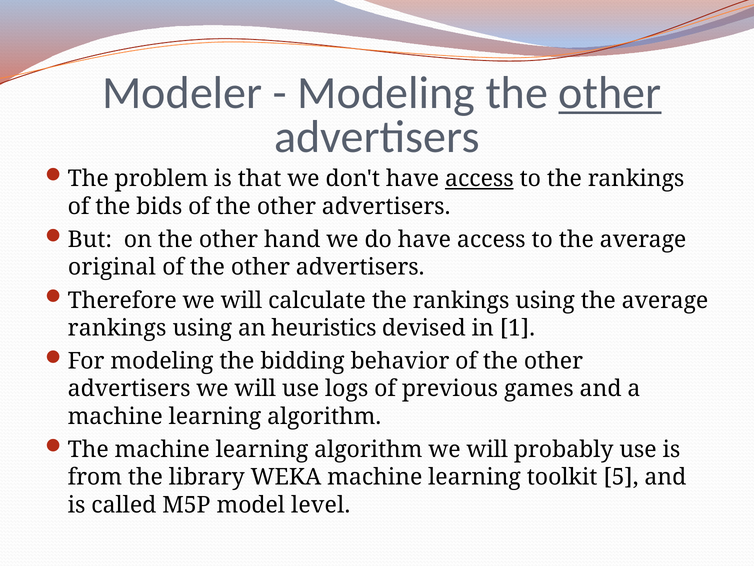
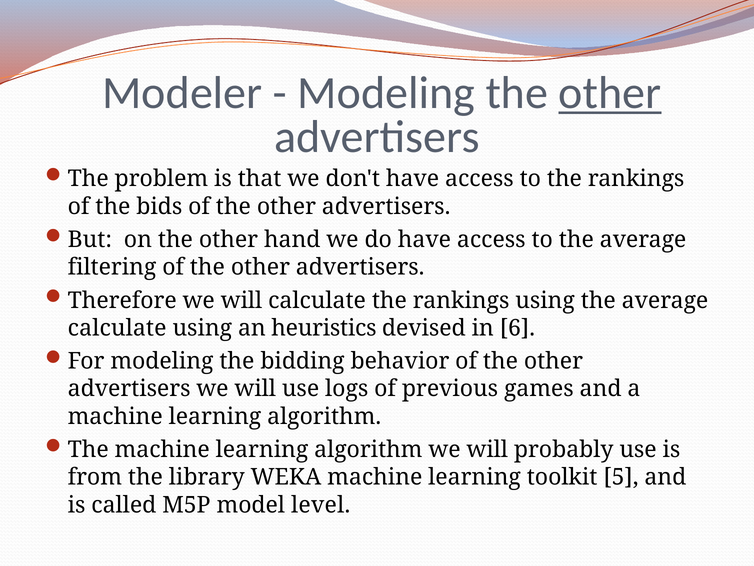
access underline: present -> none (479, 179)
original: original -> filtering (112, 267)
rankings: rankings -> calculate (117, 328)
1: 1 -> 6 (517, 328)
